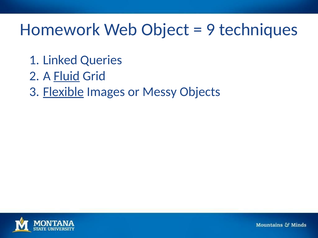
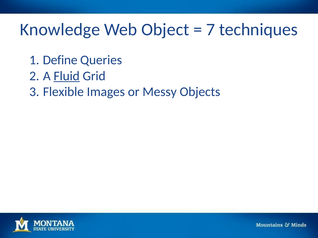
Homework: Homework -> Knowledge (60, 30)
9: 9 -> 7 (211, 30)
Linked: Linked -> Define (60, 60)
Flexible underline: present -> none (63, 92)
